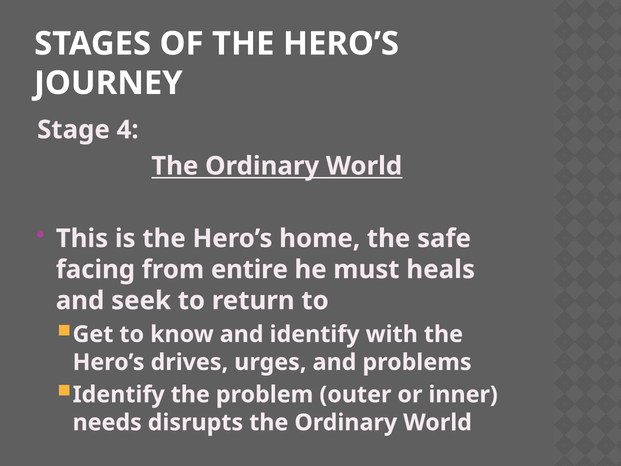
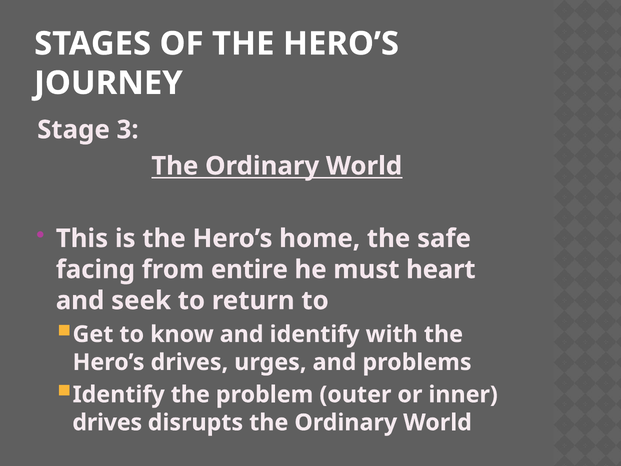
4: 4 -> 3 (128, 130)
heals: heals -> heart (441, 269)
needs: needs -> drives (107, 422)
